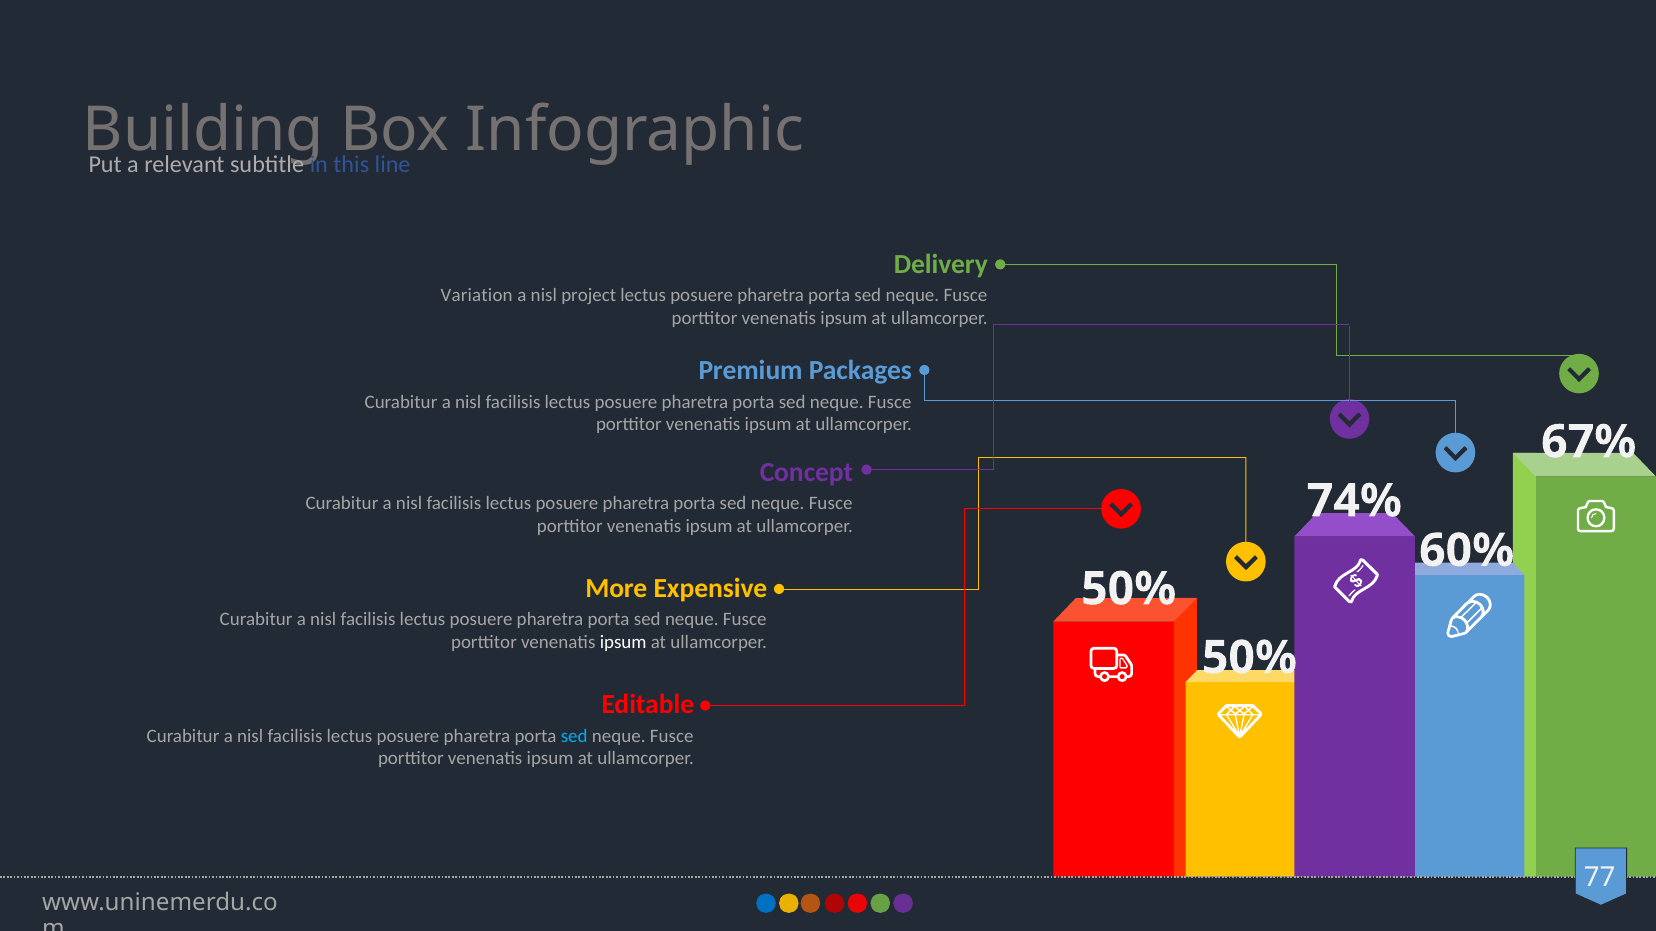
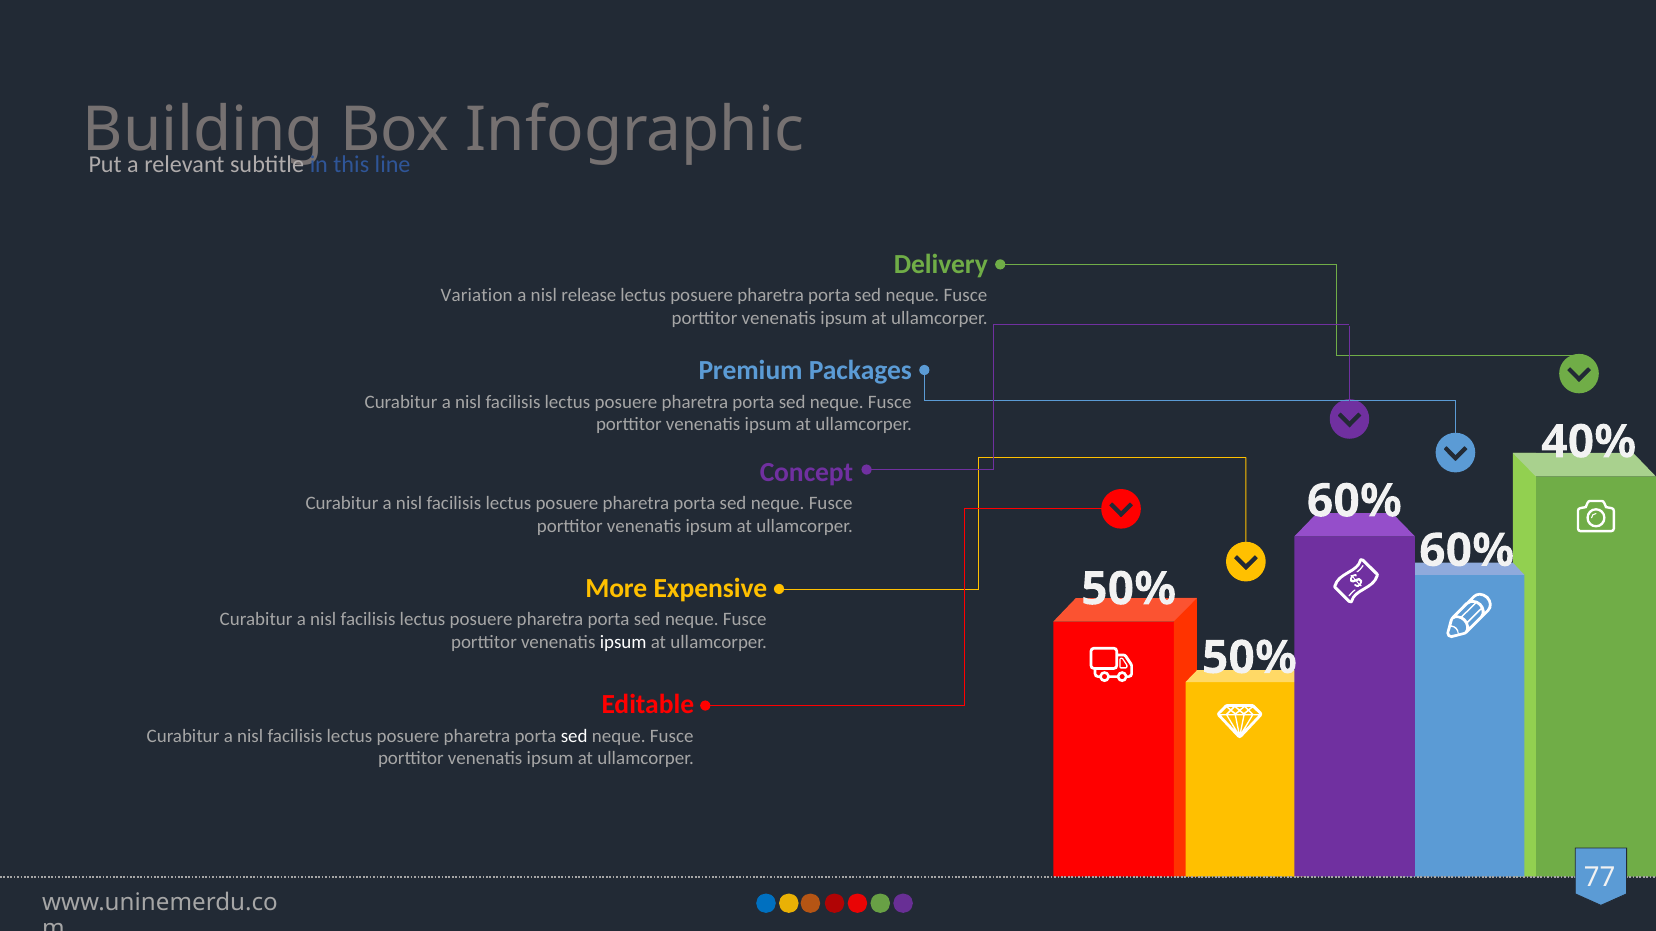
project: project -> release (589, 295)
67%: 67% -> 40% (1589, 442)
74%: 74% -> 60% (1354, 501)
sed colour: light blue -> white (574, 736)
